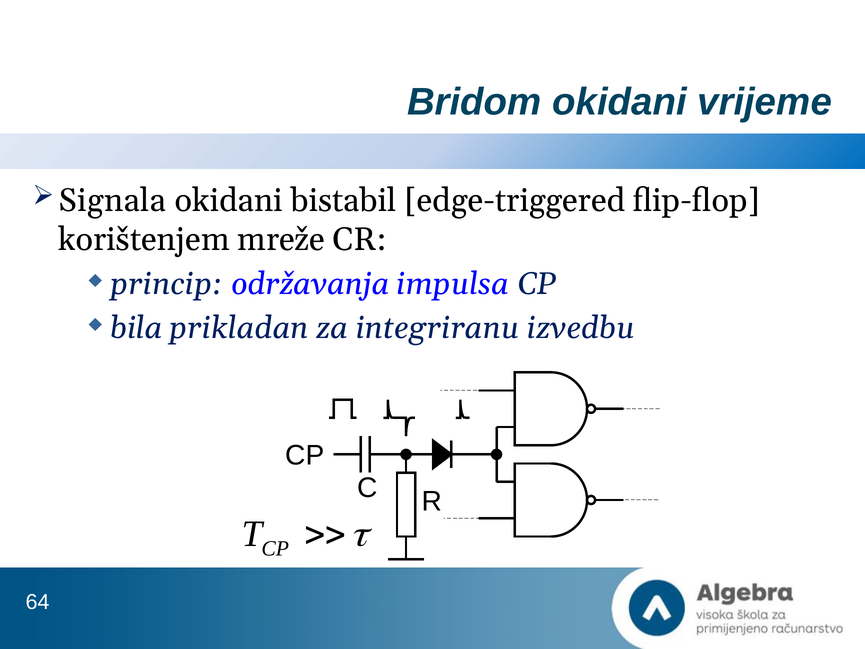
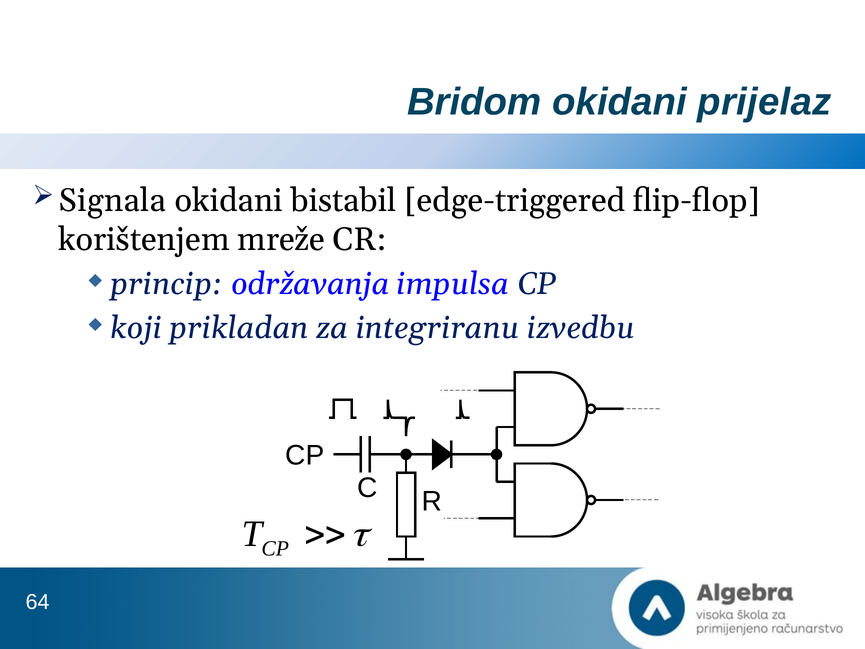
vrijeme: vrijeme -> prijelaz (765, 102)
bila: bila -> koji (136, 328)
